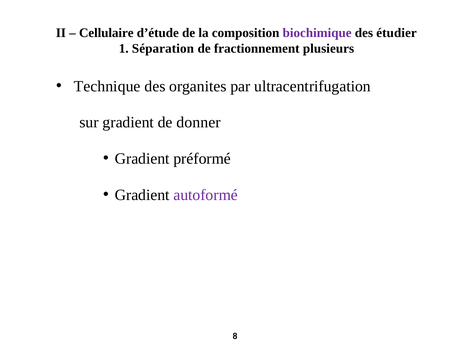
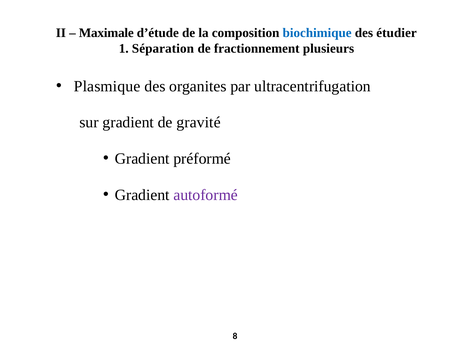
Cellulaire: Cellulaire -> Maximale (106, 33)
biochimique colour: purple -> blue (317, 33)
Technique: Technique -> Plasmique (107, 86)
donner: donner -> gravité (199, 123)
